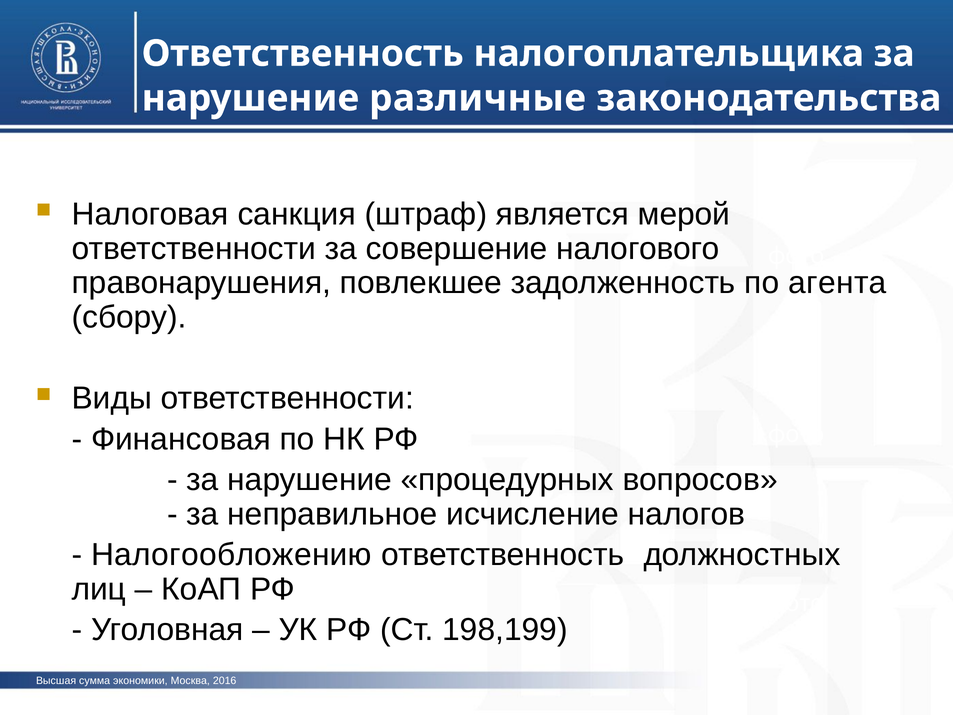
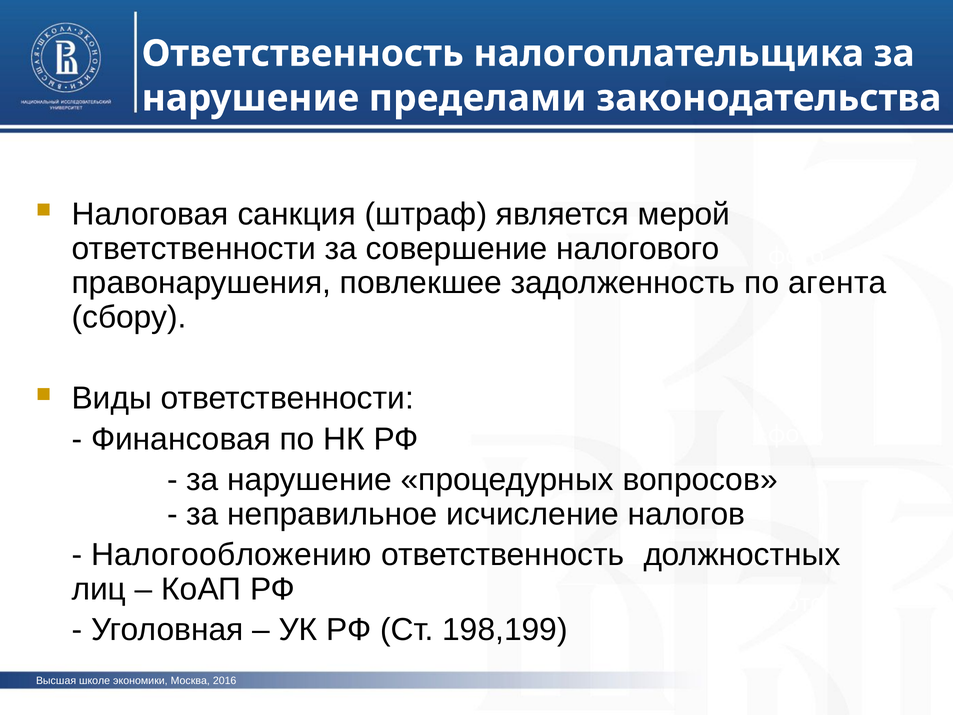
различные: различные -> пределами (478, 98)
сумма: сумма -> школе (95, 680)
